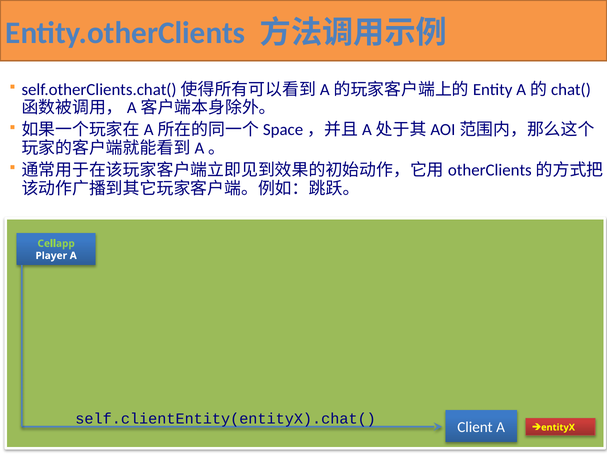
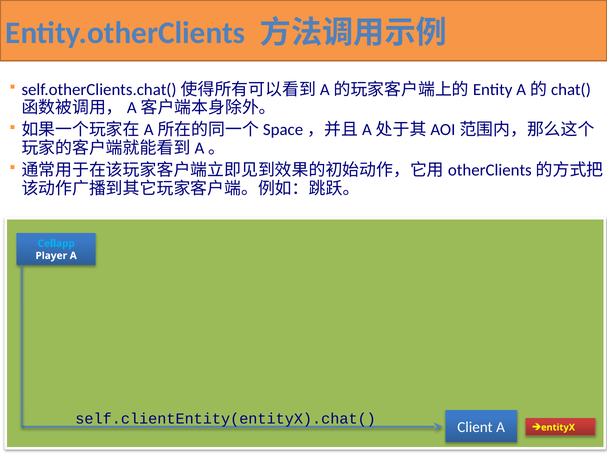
Cellapp colour: light green -> light blue (56, 243)
